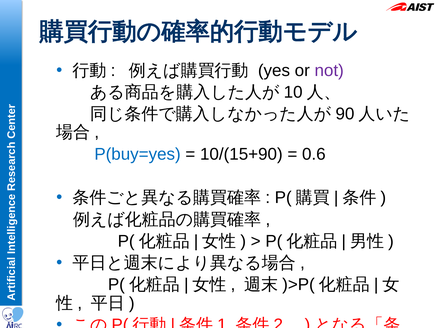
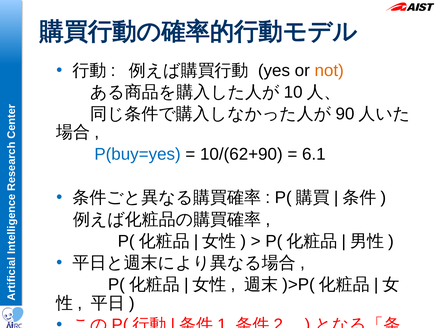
not colour: purple -> orange (329, 70)
10/(15+90: 10/(15+90 -> 10/(62+90 (241, 154)
0.6: 0.6 -> 6.1 (314, 154)
